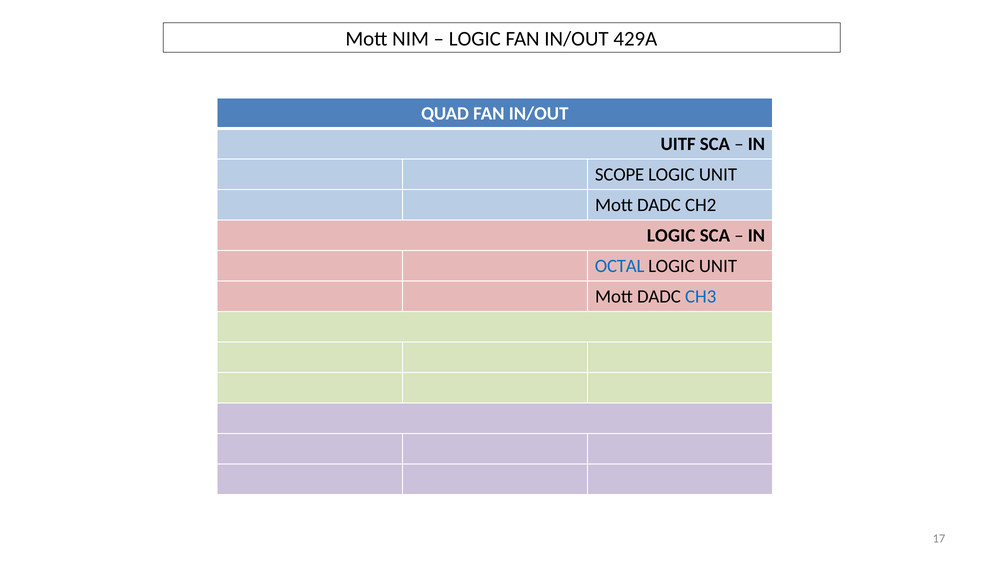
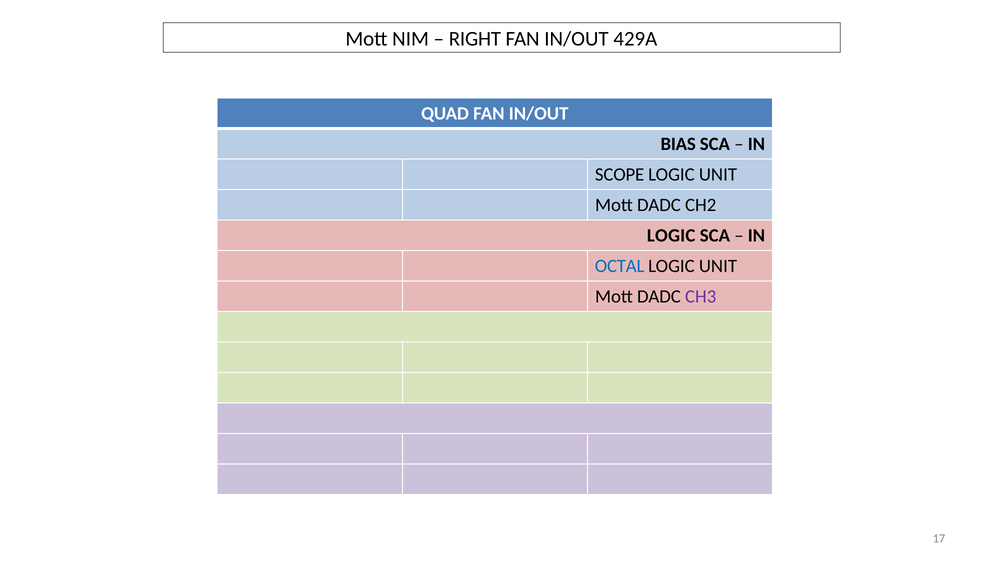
LOGIC: LOGIC -> RIGHT (475, 39)
UITF: UITF -> BIAS (678, 144)
CH3 colour: blue -> purple (701, 296)
